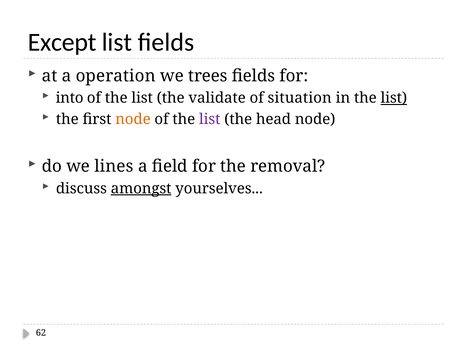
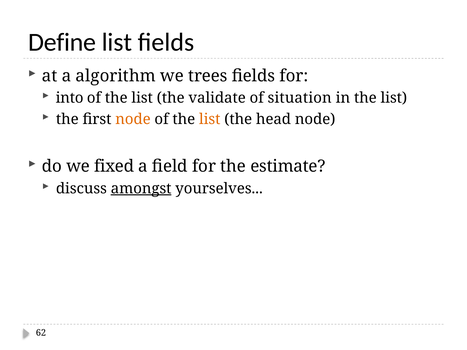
Except: Except -> Define (62, 42)
operation: operation -> algorithm (116, 76)
list underline: present -> none (394, 98)
list colour: purple -> orange (210, 119)
lines: lines -> fixed (114, 166)
removal: removal -> estimate (288, 166)
